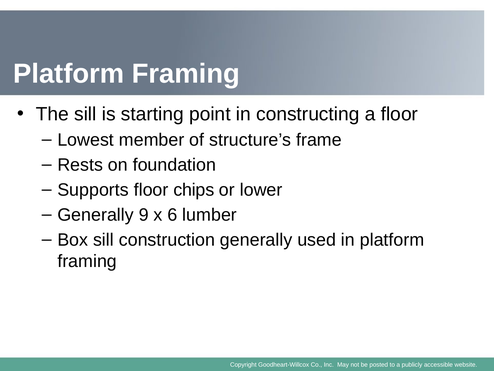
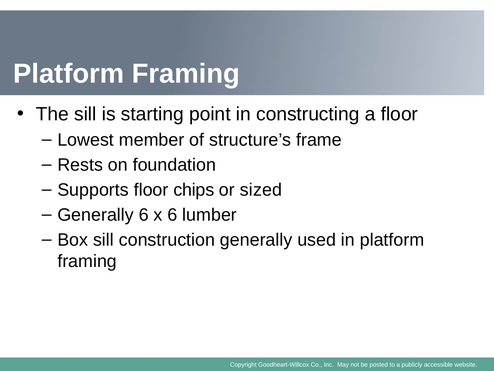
lower: lower -> sized (261, 190)
Generally 9: 9 -> 6 (144, 215)
